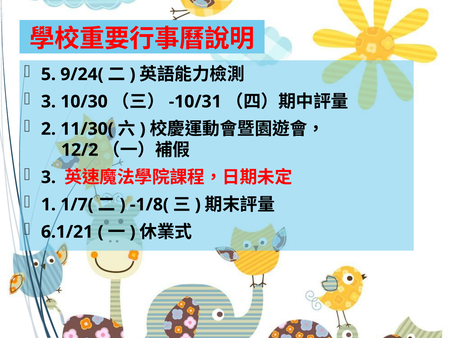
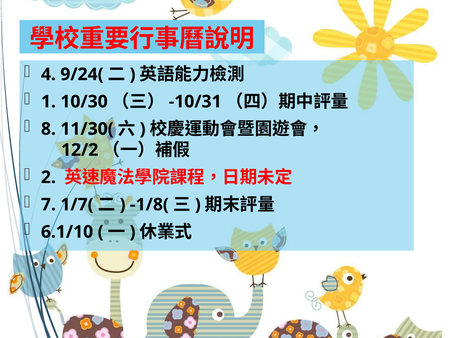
5: 5 -> 4 (48, 74)
3: 3 -> 1 (48, 102)
2: 2 -> 8 (48, 129)
3: 3 -> 2 (48, 177)
1: 1 -> 7 (48, 205)
6.1/21: 6.1/21 -> 6.1/10 (67, 232)
